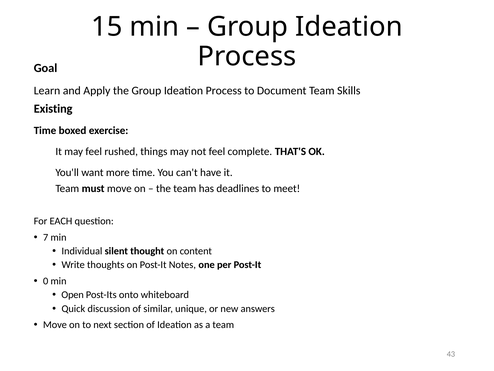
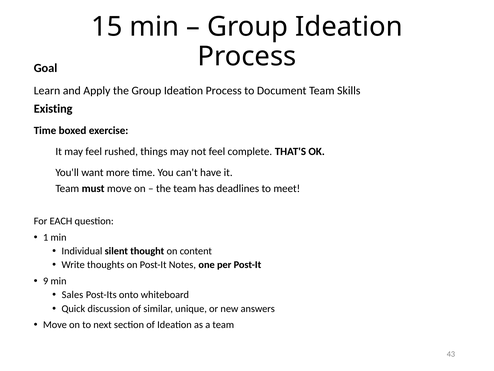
7: 7 -> 1 (46, 237)
0: 0 -> 9 (46, 281)
Open: Open -> Sales (72, 295)
